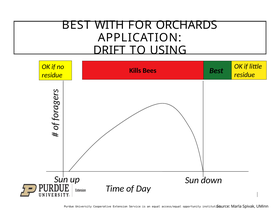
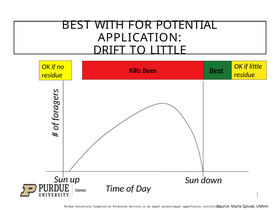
ORCHARDS: ORCHARDS -> POTENTIAL (187, 25)
TO USING: USING -> LITTLE (168, 50)
